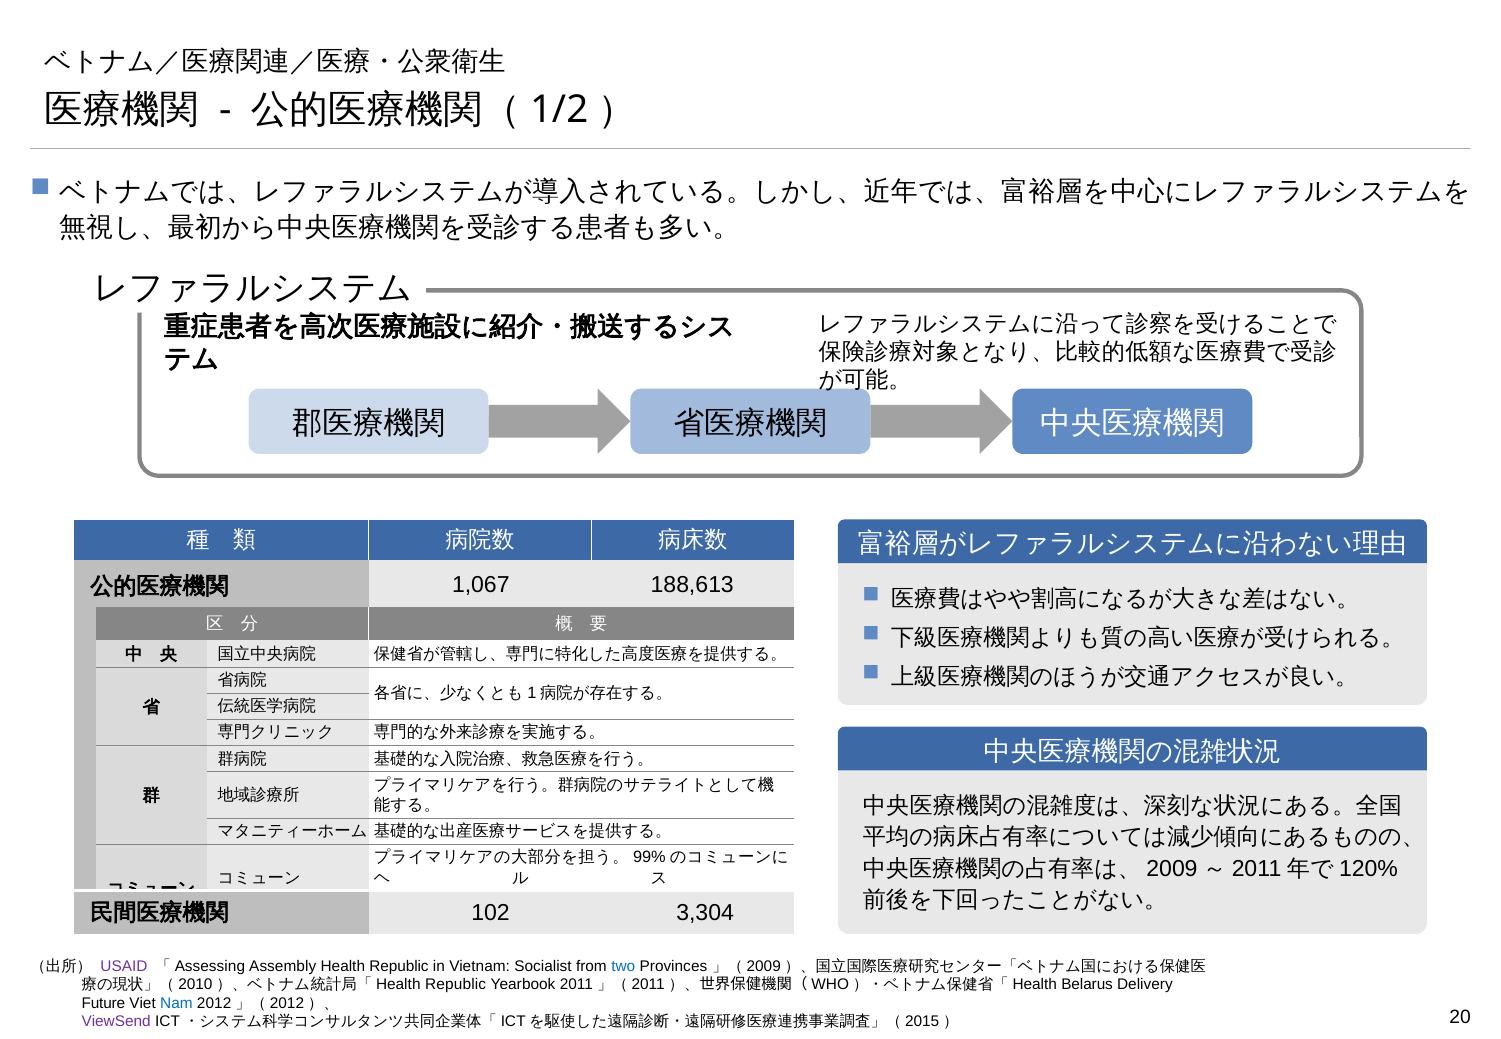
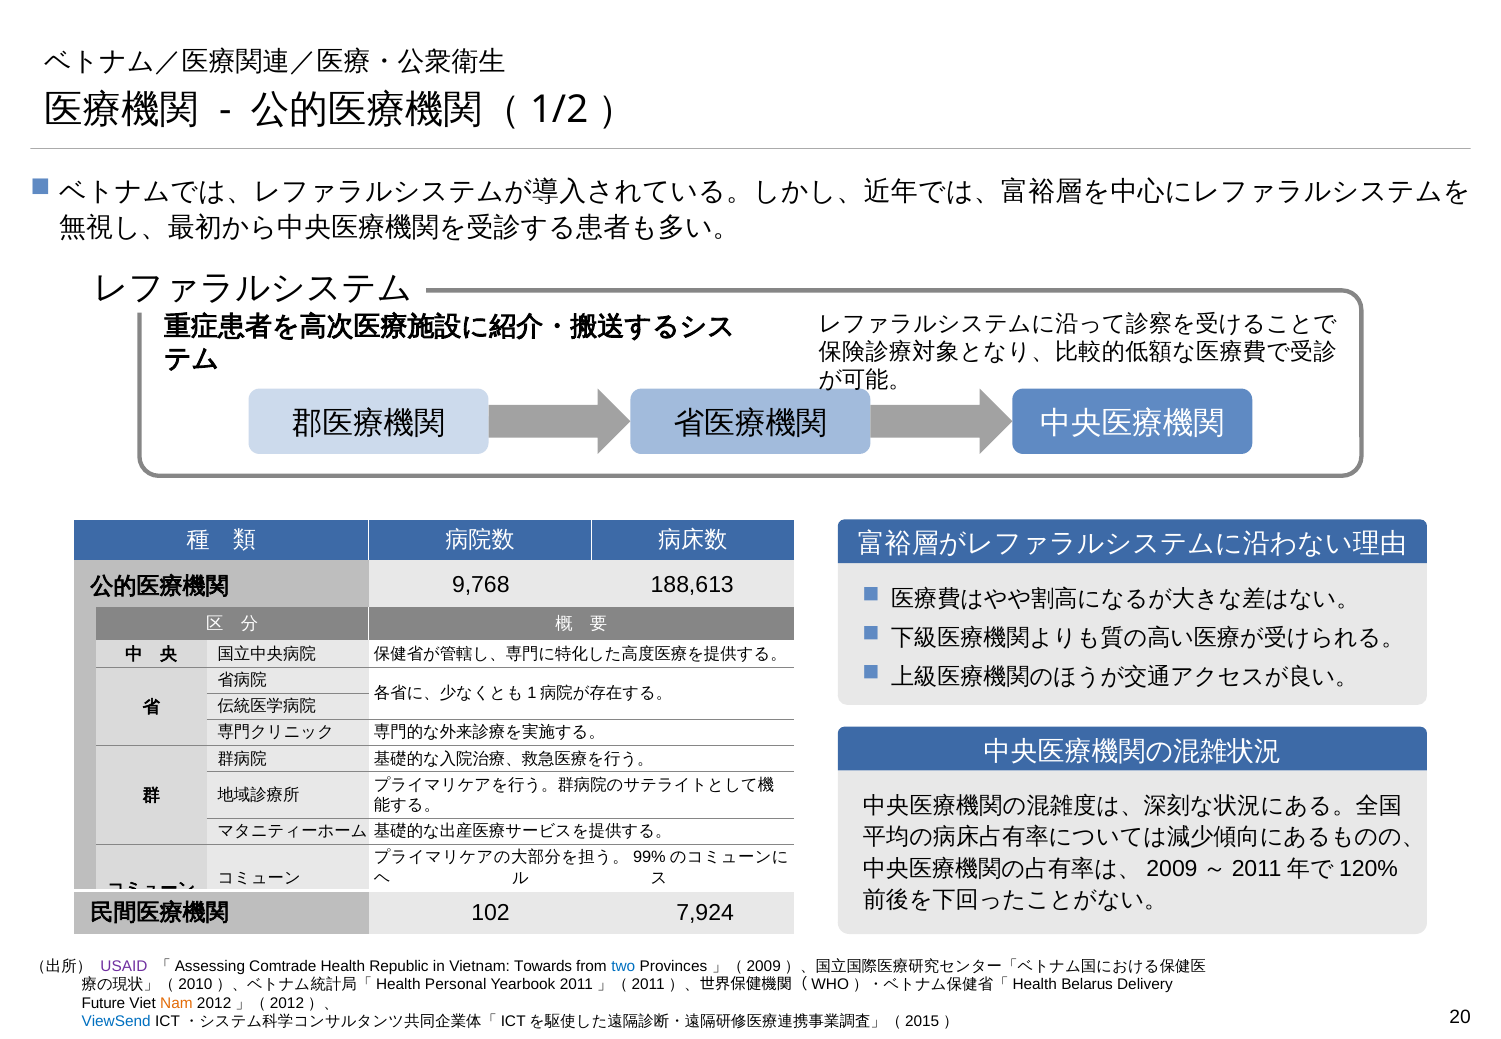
1,067: 1,067 -> 9,768 (481, 585)
3,304: 3,304 -> 7,924 (705, 913)
Assembly: Assembly -> Comtrade (283, 966)
Socialist: Socialist -> Towards (543, 966)
Republic: Republic -> Personal (456, 985)
Nam colour: blue -> orange (176, 1003)
ViewSend colour: purple -> blue (116, 1022)
